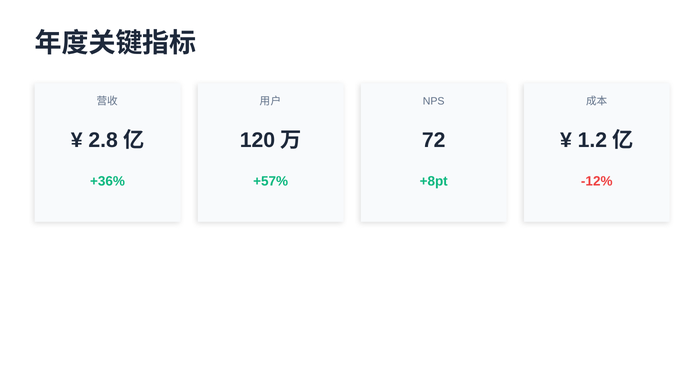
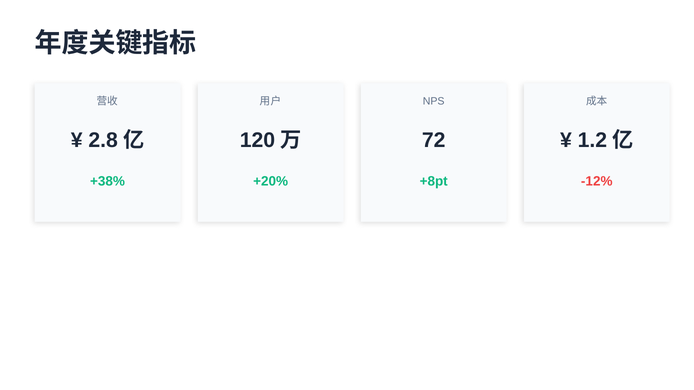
+36%: +36% -> +38% (107, 181)
+57%: +57% -> +20% (271, 181)
